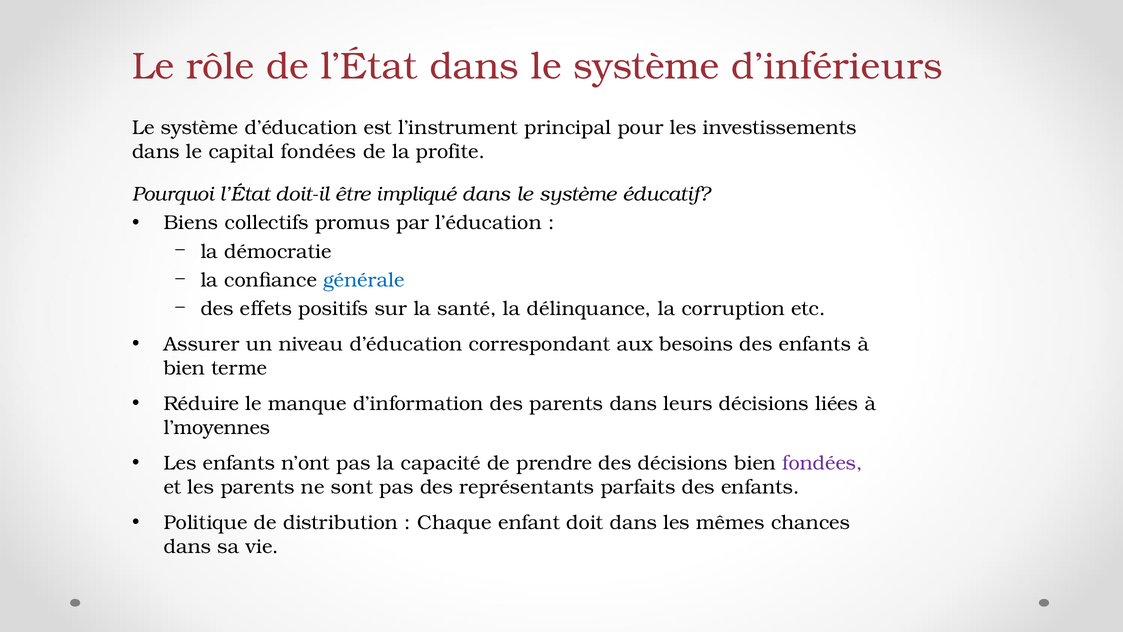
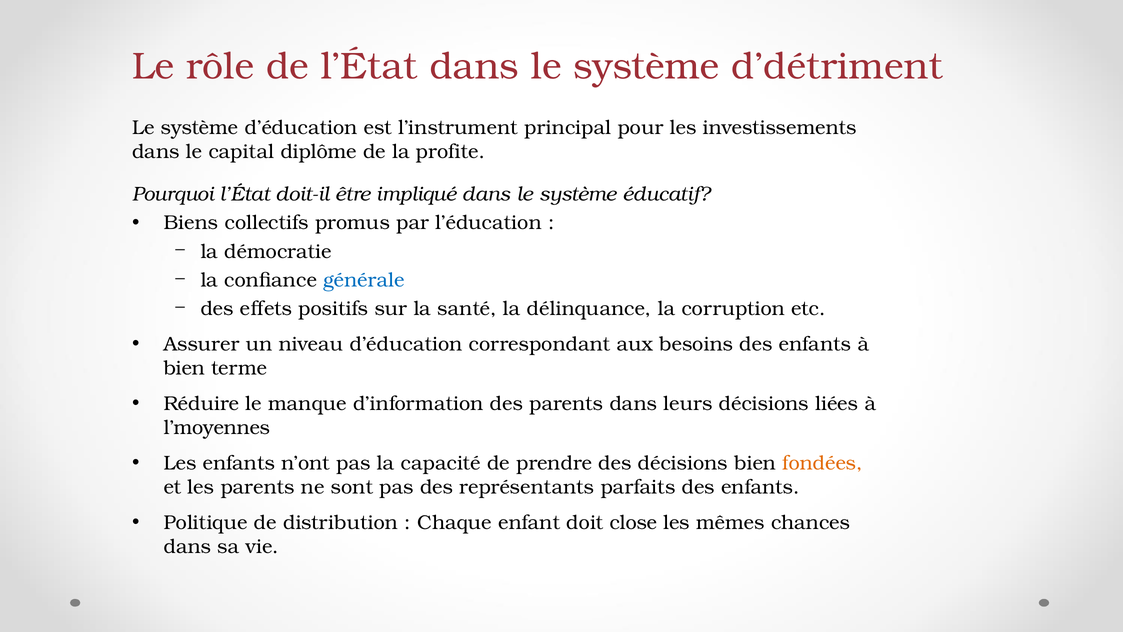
d’inférieurs: d’inférieurs -> d’détriment (837, 66)
capital fondées: fondées -> diplôme (319, 152)
fondées colour: purple -> orange (822, 463)
doit dans: dans -> close (633, 522)
